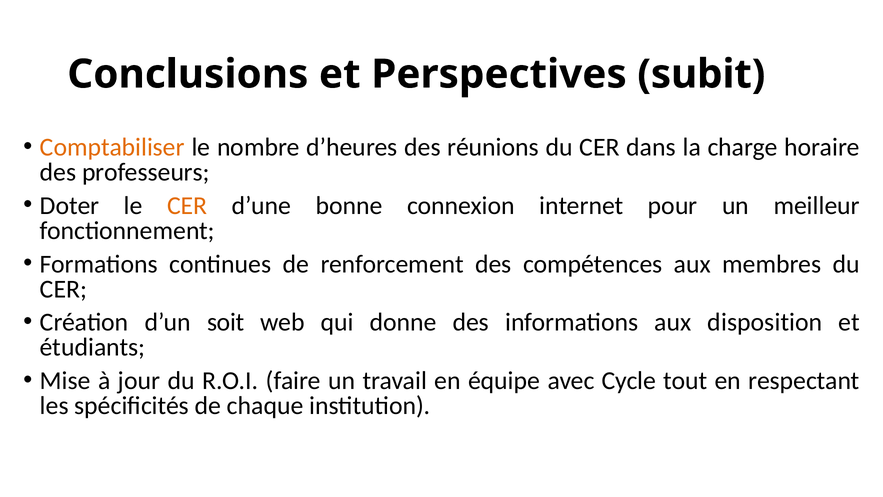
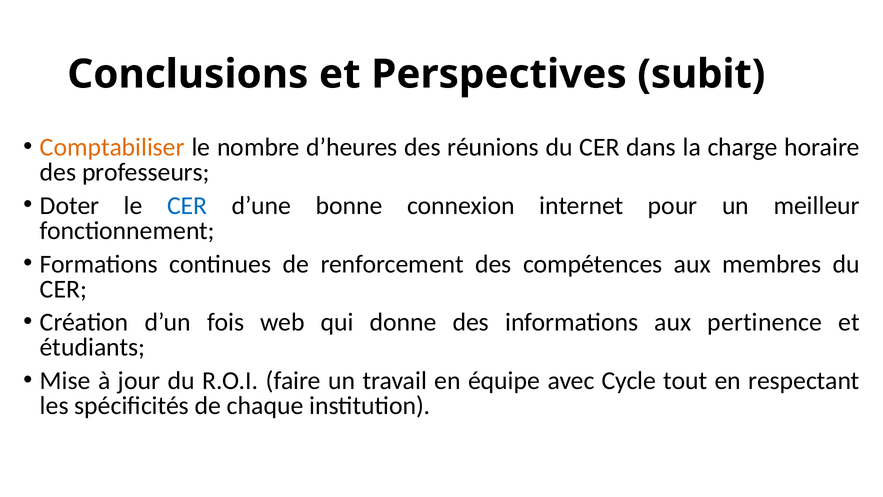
CER colour: orange -> blue (187, 205)
soit: soit -> fois (226, 322)
disposition: disposition -> pertinence (765, 322)
